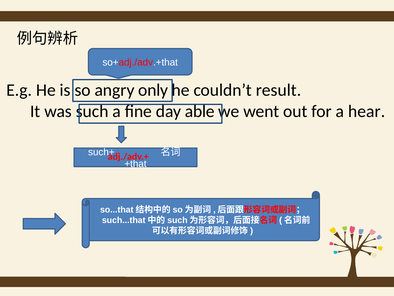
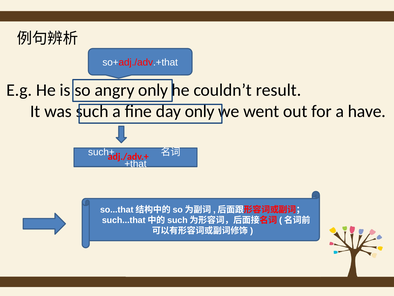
day able: able -> only (200, 111)
hear: hear -> have (367, 111)
